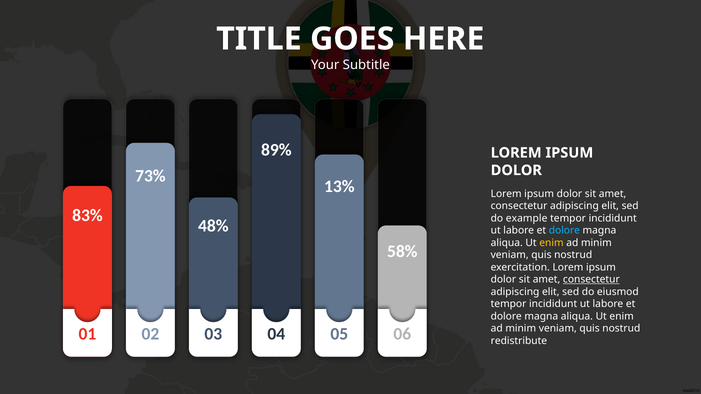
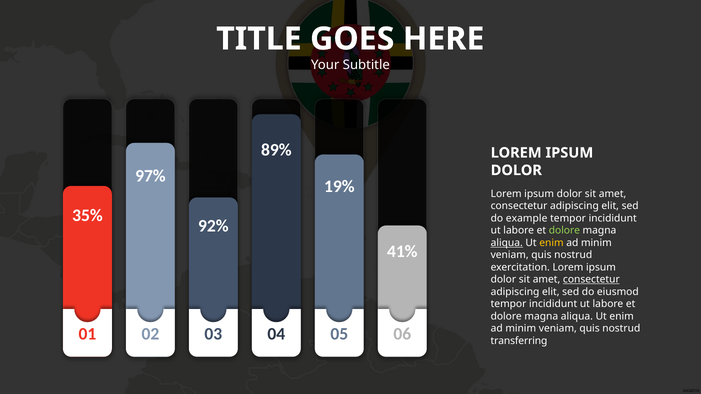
73%: 73% -> 97% (150, 176)
13%: 13% -> 19% (339, 187)
83%: 83% -> 35% (87, 215)
48%: 48% -> 92% (213, 226)
dolore colour: light blue -> light green (564, 231)
aliqua underline: none -> present (507, 243)
58%: 58% -> 41% (402, 252)
redistribute: redistribute -> transferring (519, 341)
